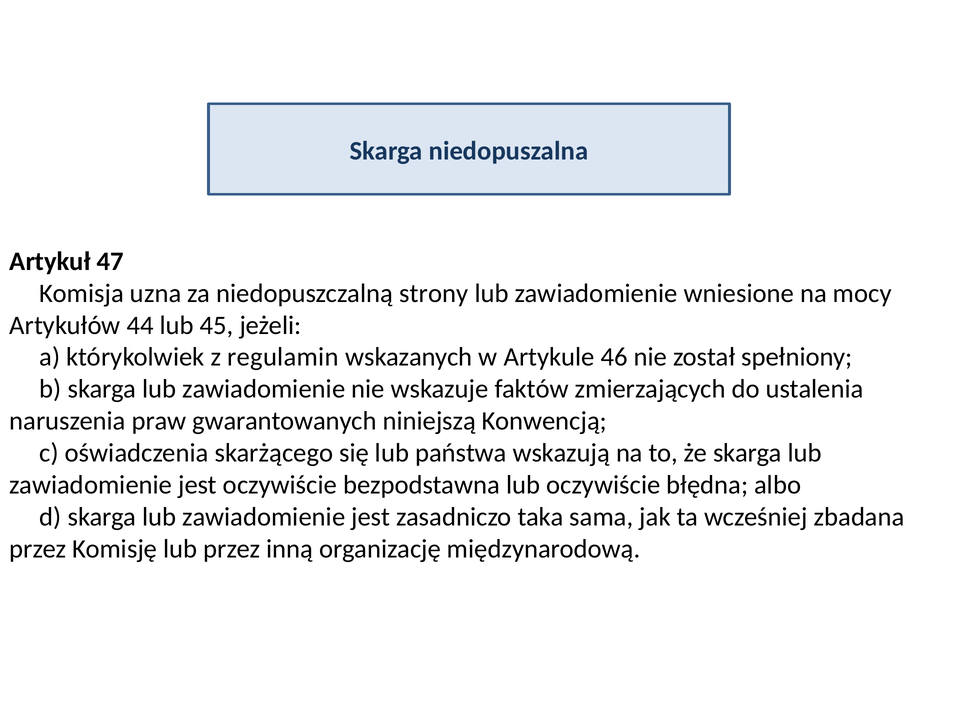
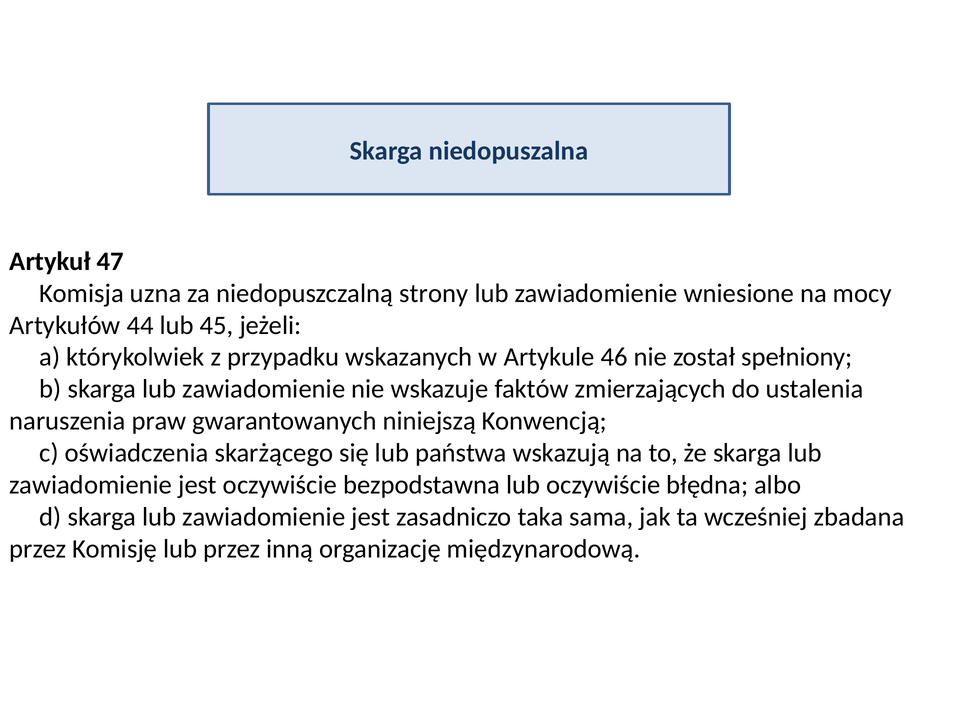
regulamin: regulamin -> przypadku (283, 357)
